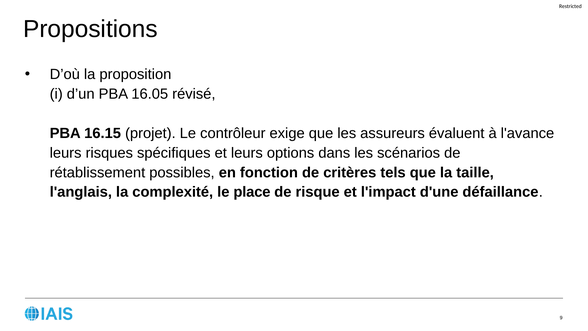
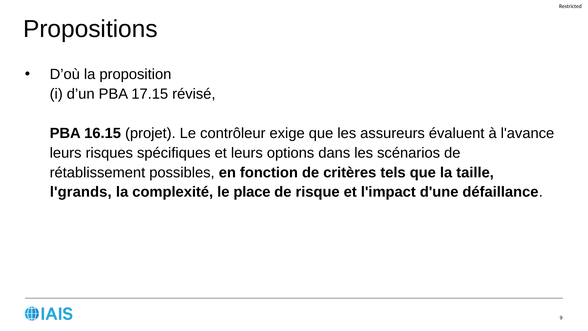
16.05: 16.05 -> 17.15 (150, 94)
l'anglais: l'anglais -> l'grands (81, 192)
